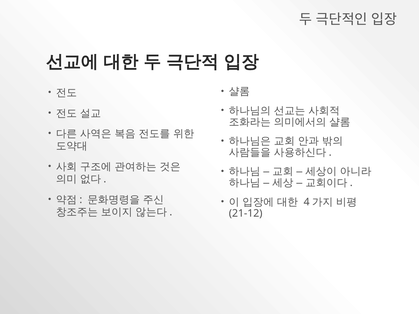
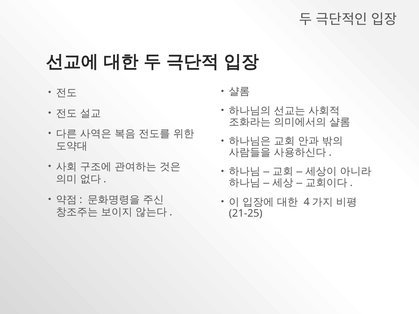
21-12: 21-12 -> 21-25 (246, 213)
